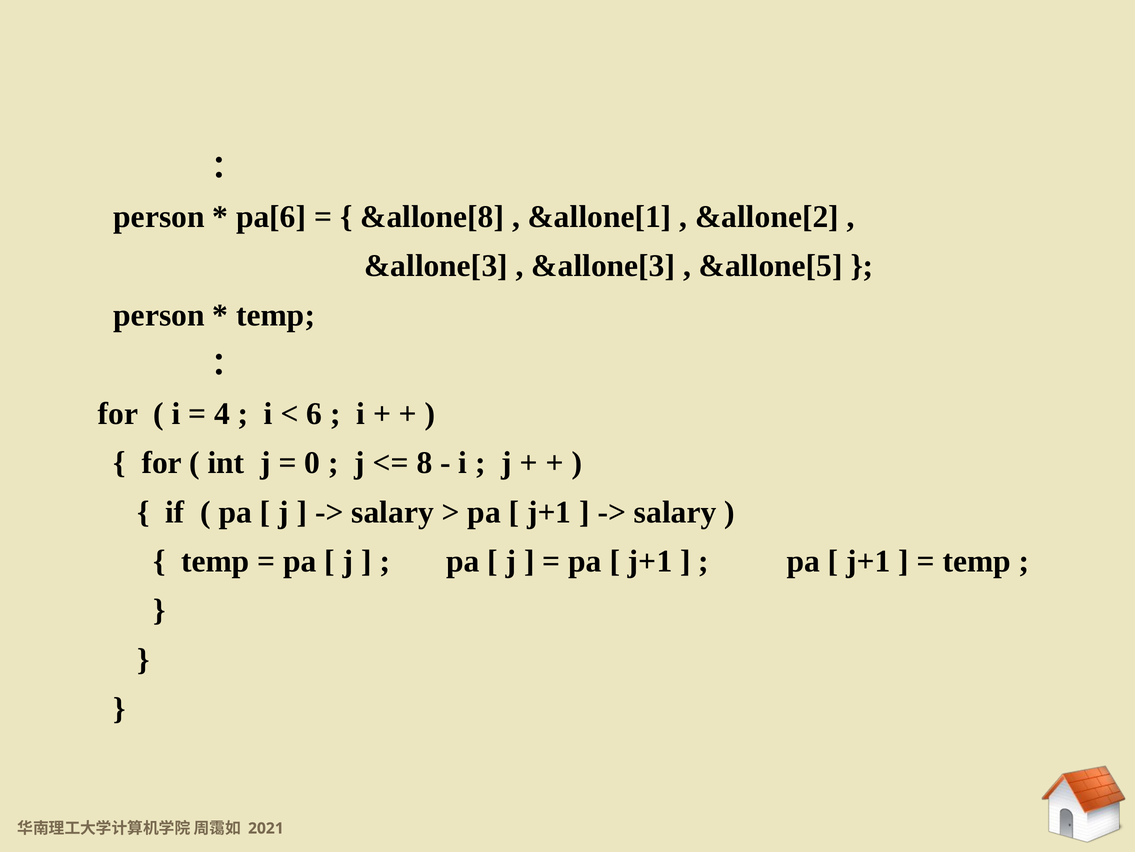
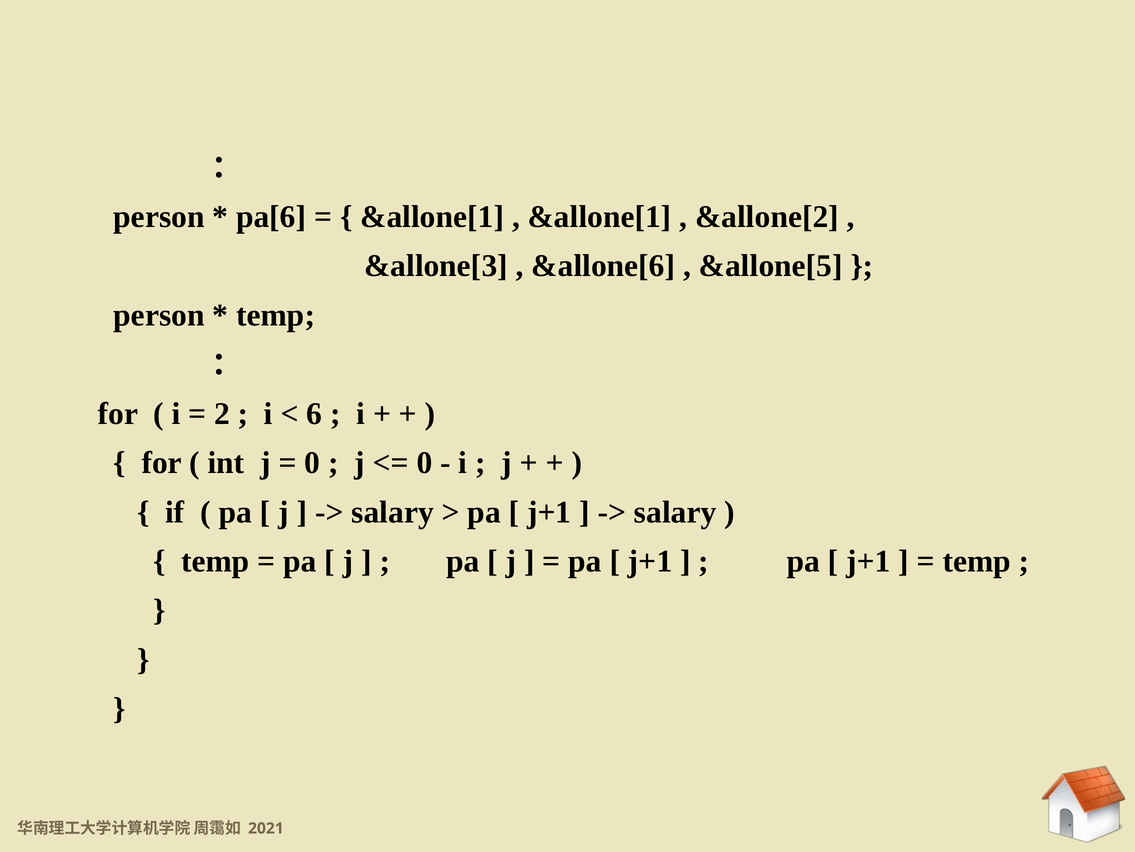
&allone[8: &allone[8 -> &allone[1 (432, 216)
&allone[3: &allone[3 -> &allone[6 (603, 266)
4: 4 -> 2 (222, 413)
8: 8 -> 0 (424, 462)
